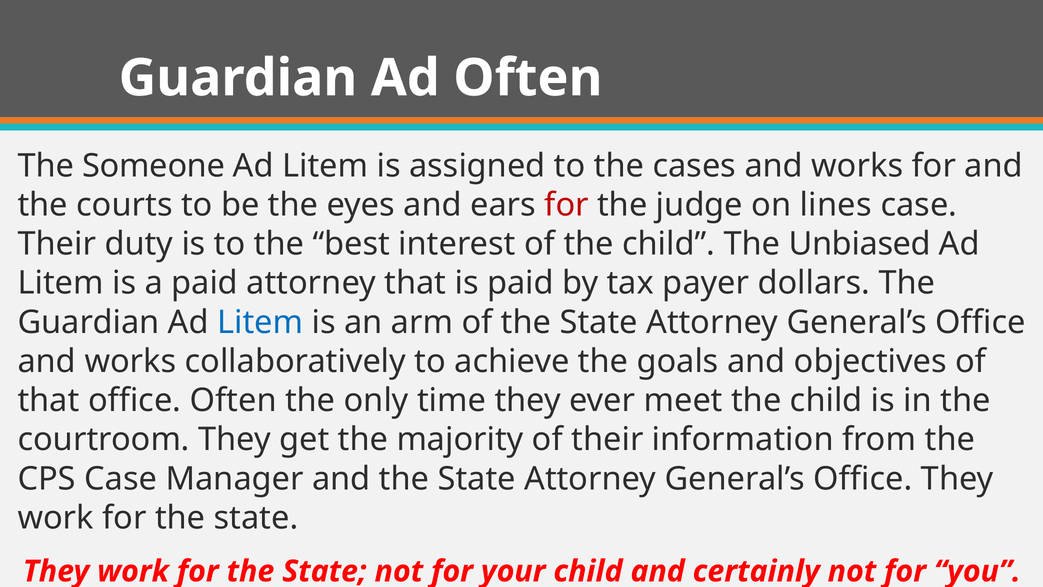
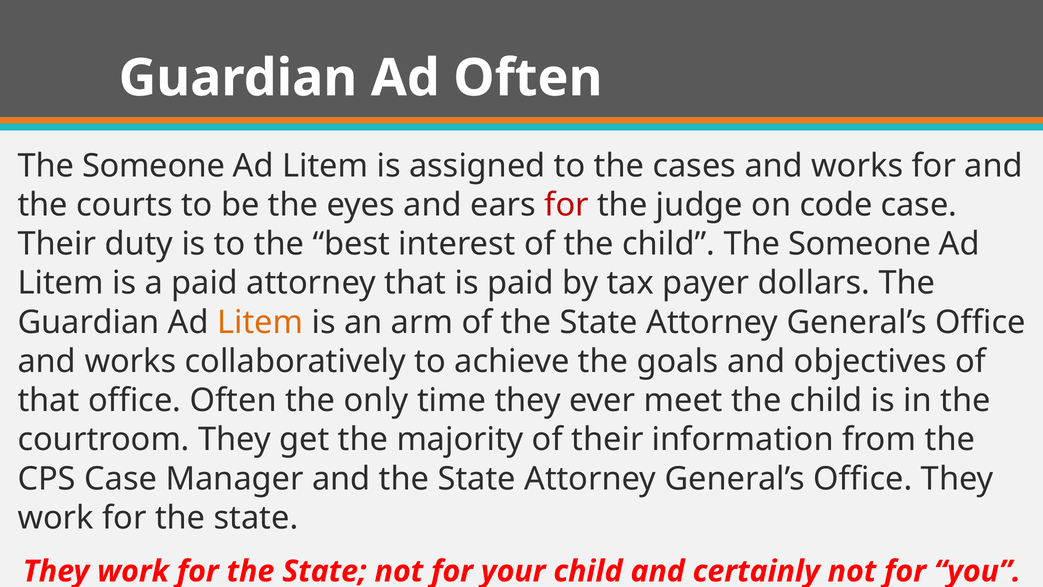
lines: lines -> code (836, 205)
child The Unbiased: Unbiased -> Someone (860, 244)
Litem colour: blue -> orange (260, 322)
